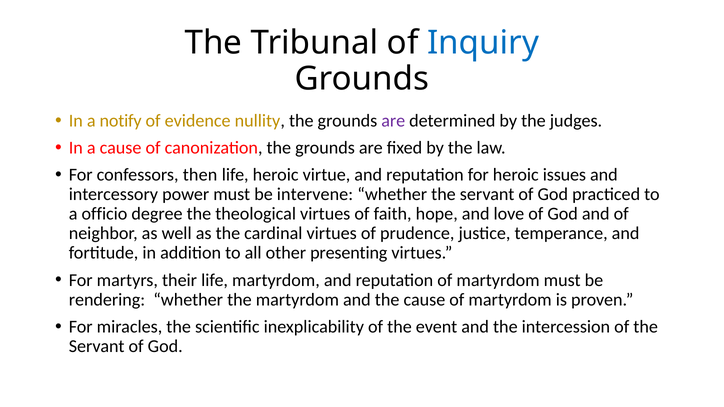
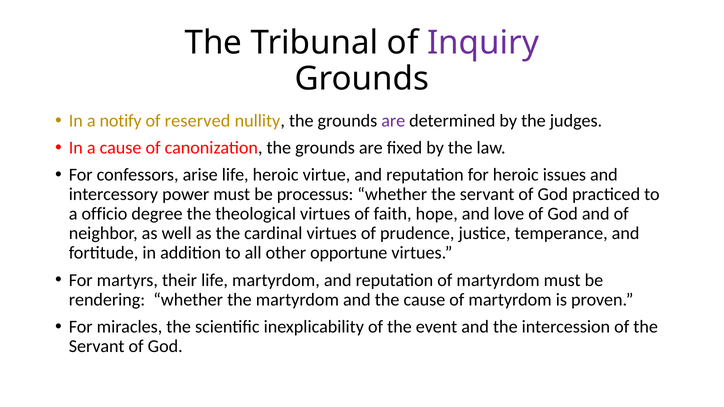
Inquiry colour: blue -> purple (483, 43)
evidence: evidence -> reserved (198, 121)
then: then -> arise (200, 175)
intervene: intervene -> processus (315, 195)
presenting: presenting -> opportune (349, 253)
